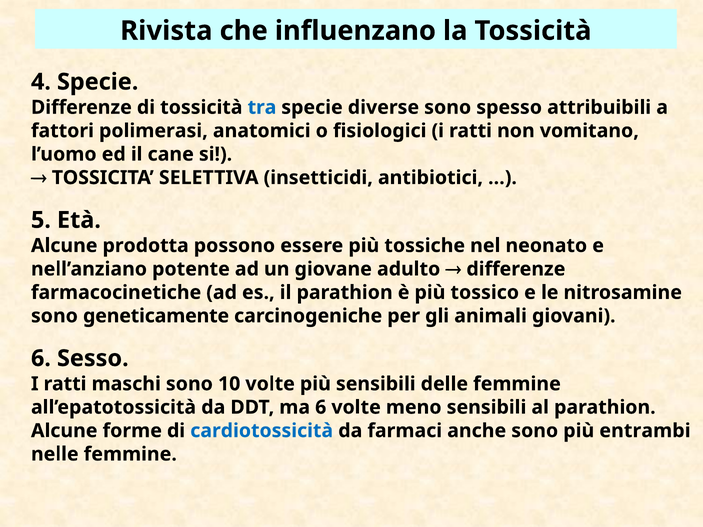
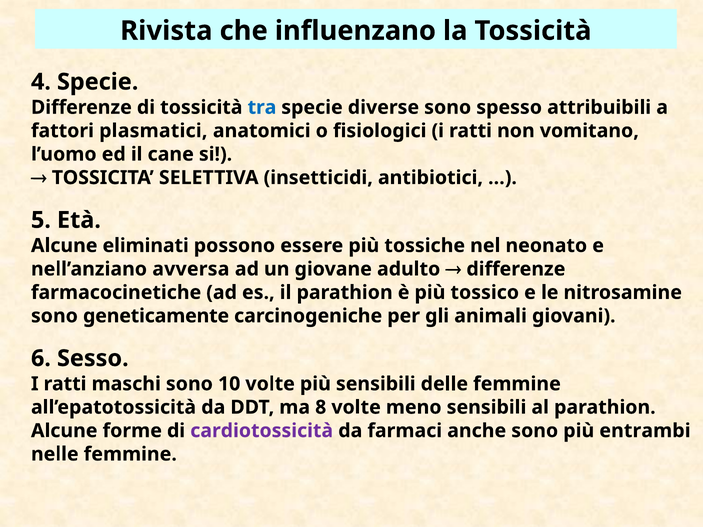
polimerasi: polimerasi -> plasmatici (153, 131)
prodotta: prodotta -> eliminati (146, 246)
potente: potente -> avversa (191, 269)
ma 6: 6 -> 8 (321, 407)
cardiotossicità colour: blue -> purple (262, 431)
